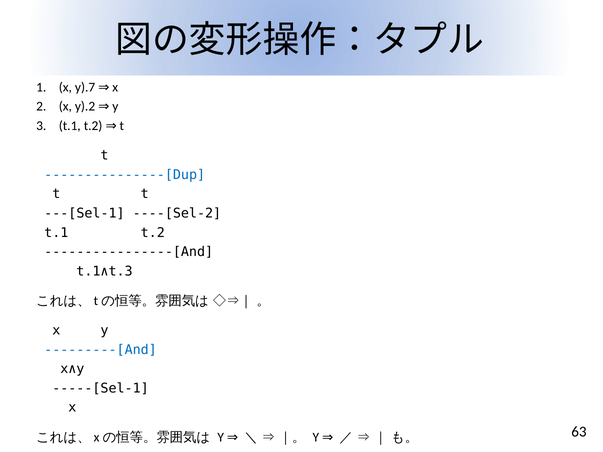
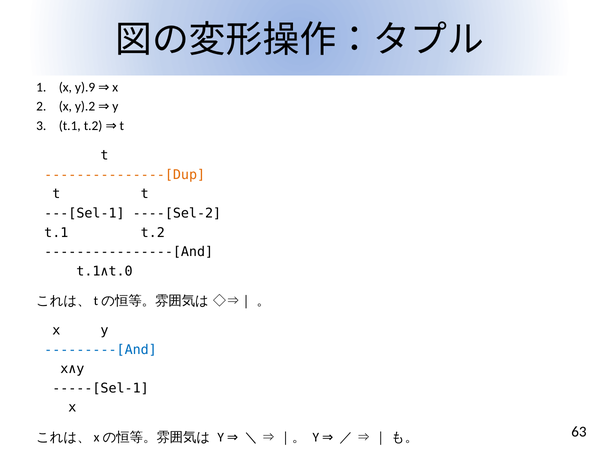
y).7: y).7 -> y).9 (85, 87)
---------------[Dup colour: blue -> orange (125, 175)
t.1∧t.3: t.1∧t.3 -> t.1∧t.0 (105, 271)
